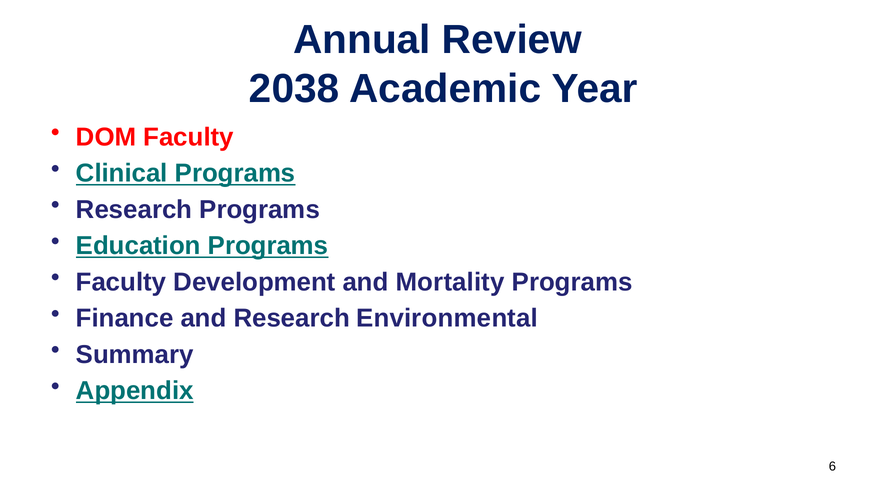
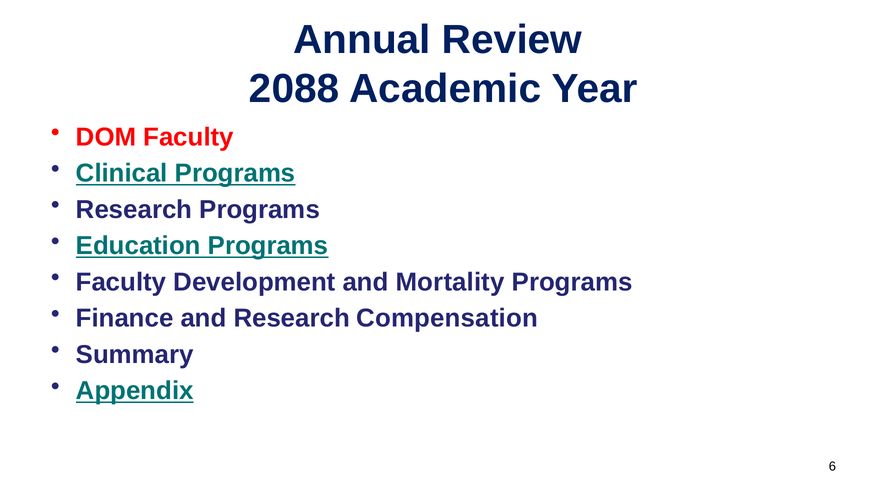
2038: 2038 -> 2088 (294, 89)
Environmental: Environmental -> Compensation (447, 318)
